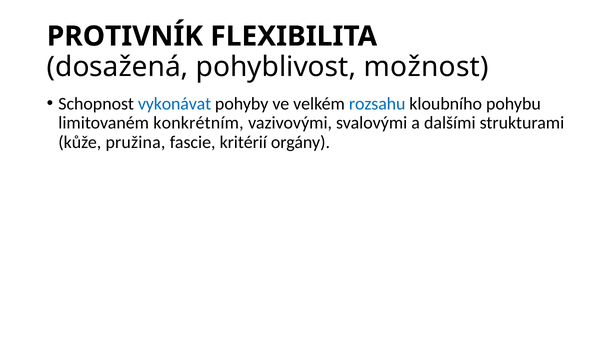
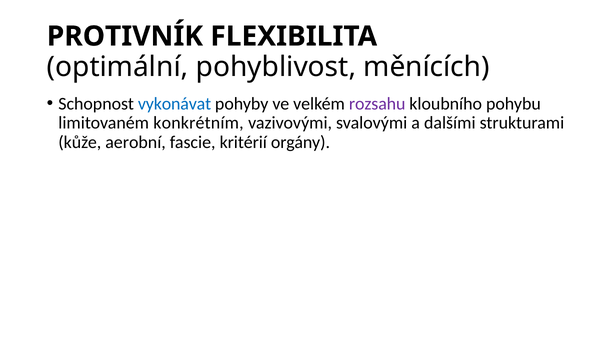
dosažená: dosažená -> optimální (118, 67)
možnost: možnost -> měnících (426, 67)
rozsahu colour: blue -> purple (377, 104)
pružina: pružina -> aerobní (136, 142)
